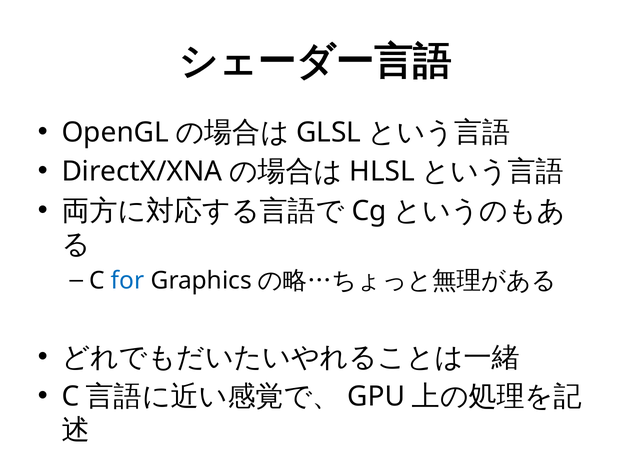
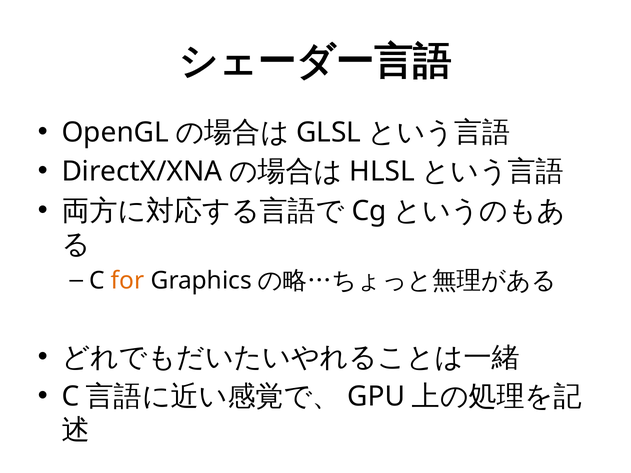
for colour: blue -> orange (128, 281)
